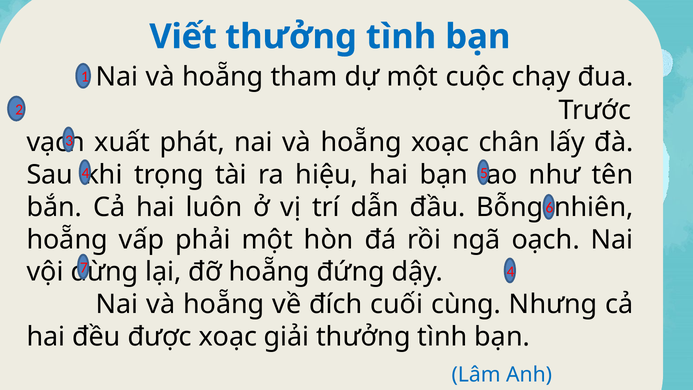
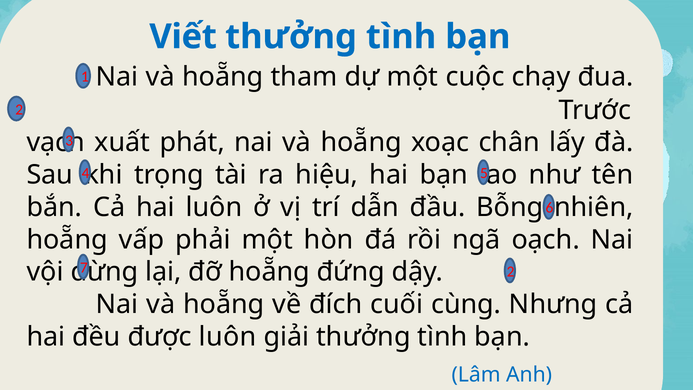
4: 4 -> 2 (511, 271)
được xoạc: xoạc -> luôn (228, 337)
